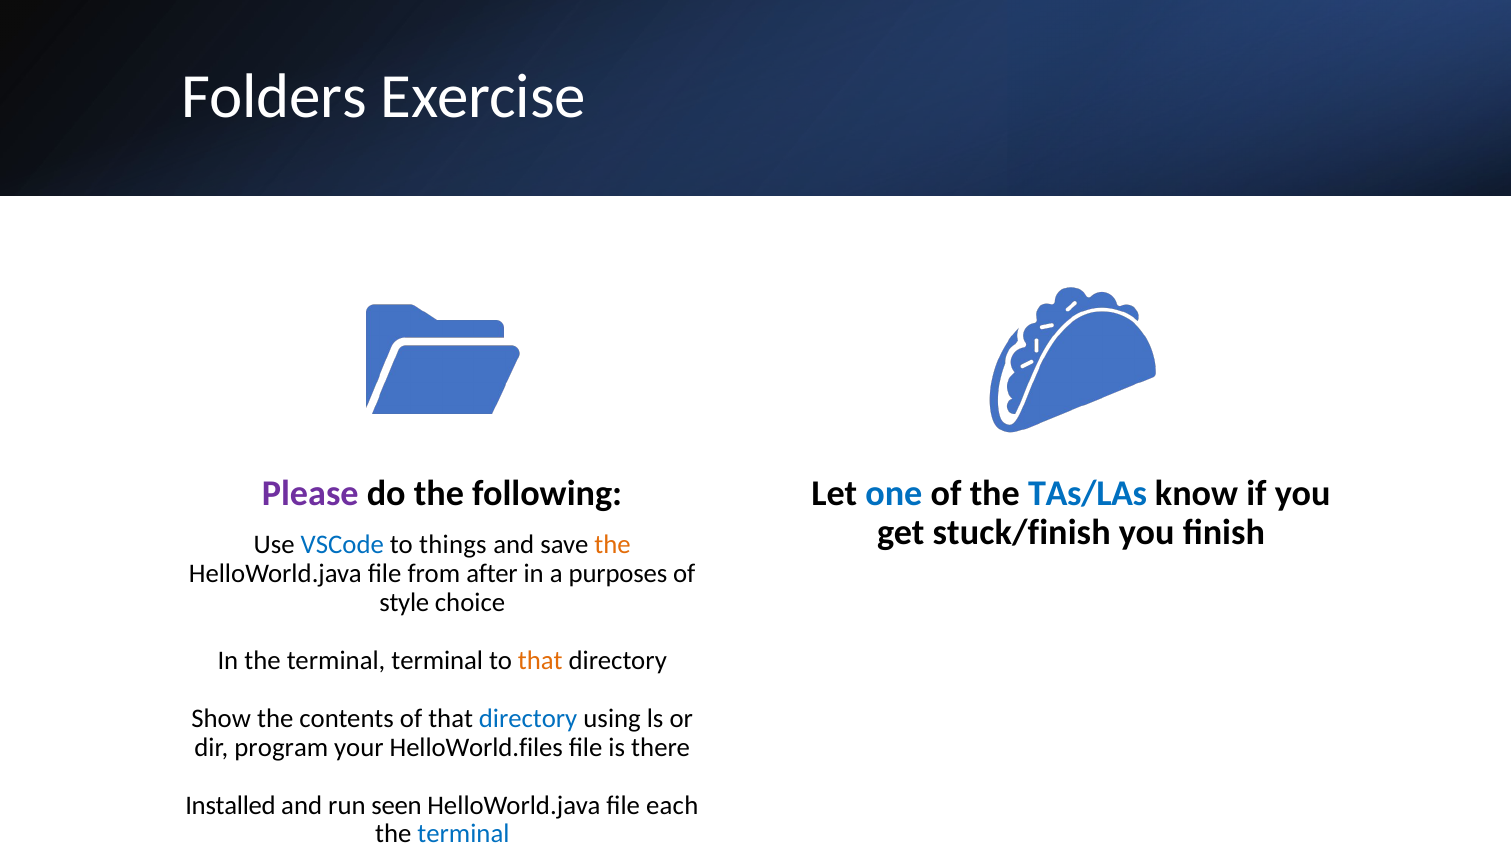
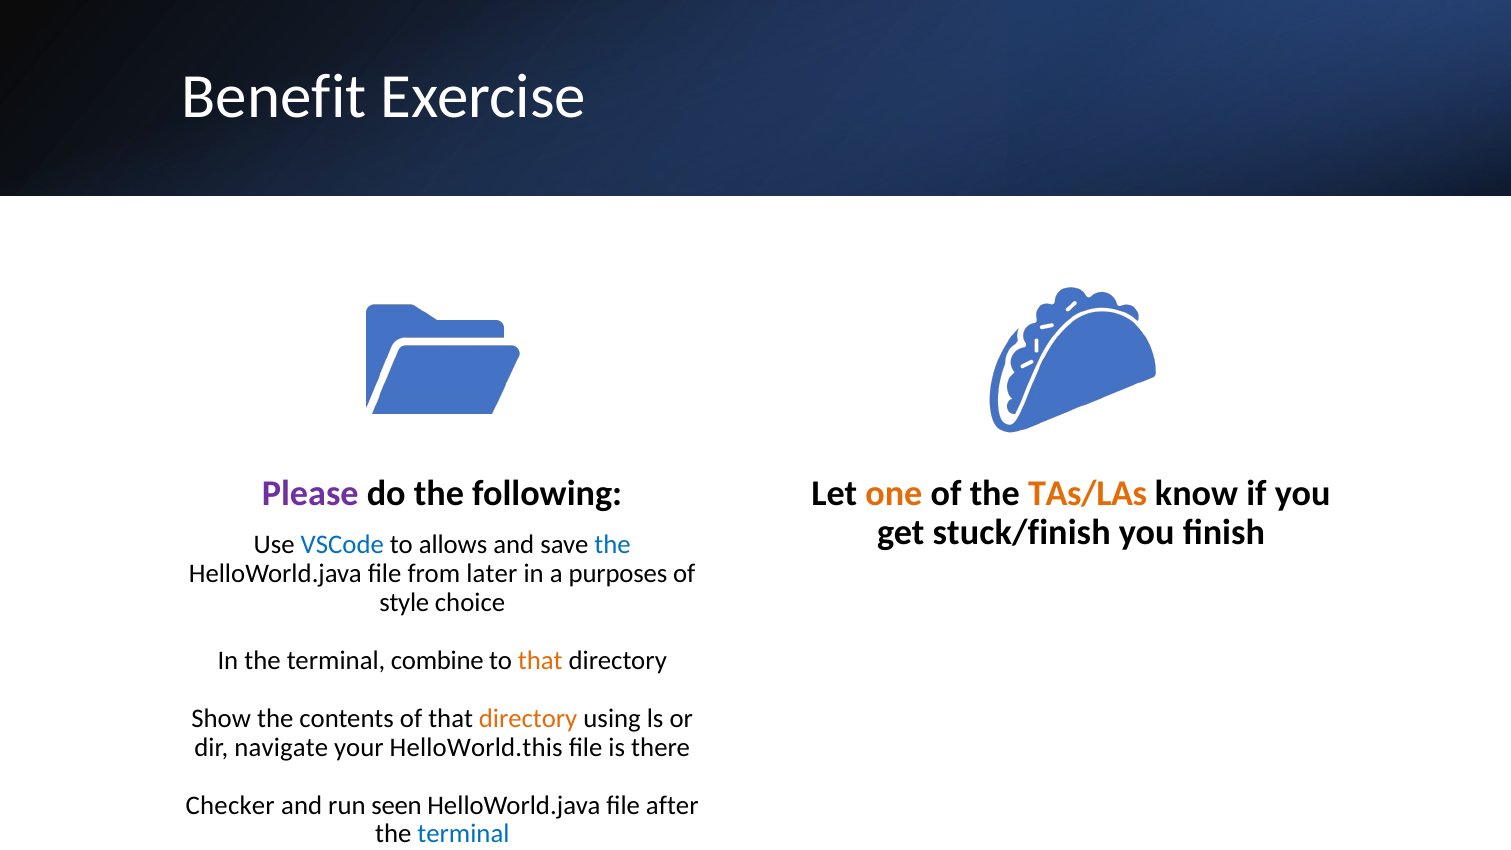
Folders: Folders -> Benefit (274, 97)
one colour: blue -> orange (894, 494)
TAs/LAs colour: blue -> orange (1088, 494)
things: things -> allows (453, 545)
the colour: orange -> blue (613, 545)
after: after -> later (492, 574)
terminal terminal: terminal -> combine (437, 661)
directory colour: blue -> orange (528, 718)
program: program -> navigate (281, 747)
HelloWorld.files: HelloWorld.files -> HelloWorld.this (476, 747)
Installed: Installed -> Checker (230, 805)
each: each -> after (672, 805)
